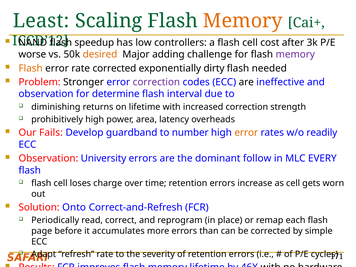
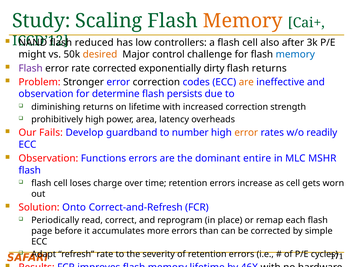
Least: Least -> Study (41, 21)
speedup: speedup -> reduced (94, 43)
cost: cost -> also (270, 43)
worse: worse -> might (32, 54)
adding: adding -> control (168, 54)
memory colour: purple -> blue (295, 54)
Flash colour: orange -> purple (31, 68)
flash needed: needed -> returns (269, 68)
correction colour: purple -> black (156, 82)
are colour: black -> orange (246, 82)
interval: interval -> persists (185, 94)
University: University -> Functions (103, 158)
follow: follow -> entire (257, 158)
EVERY: EVERY -> MSHR (322, 158)
